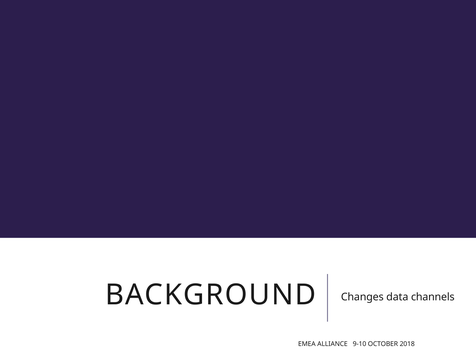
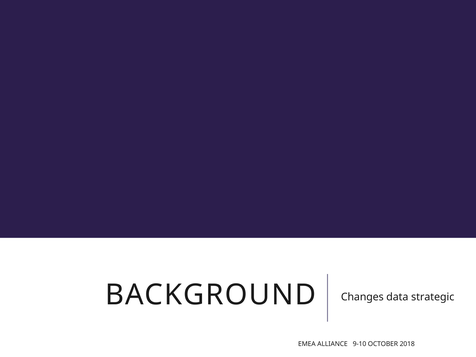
channels: channels -> strategic (433, 297)
